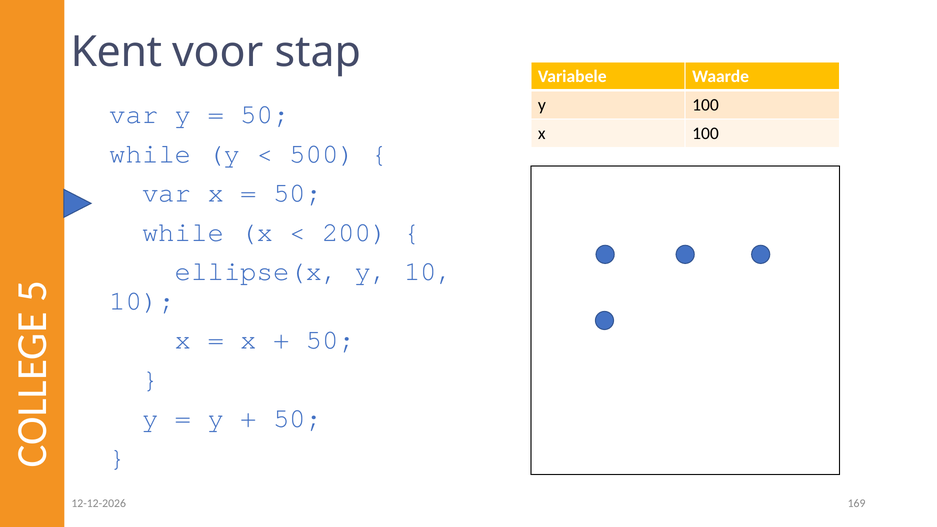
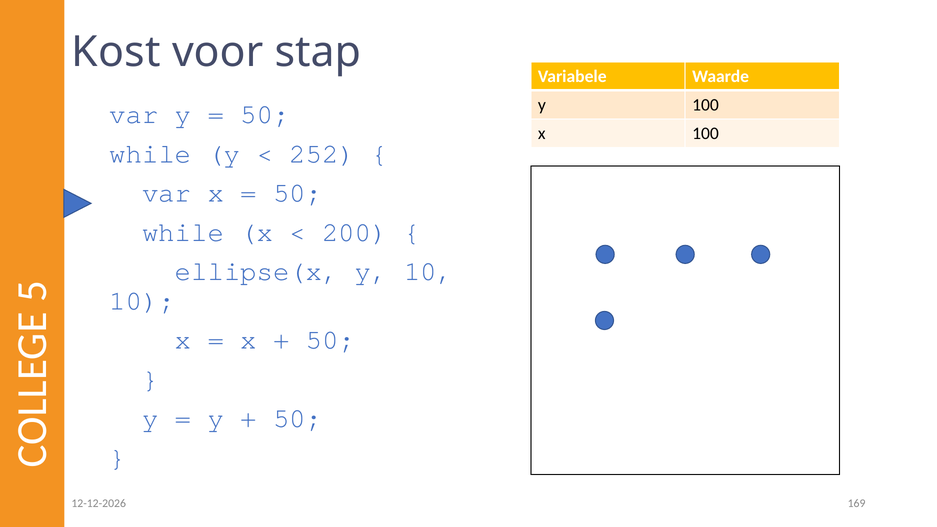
Kent: Kent -> Kost (116, 52)
500: 500 -> 252 (322, 154)
